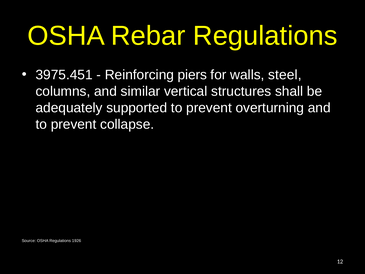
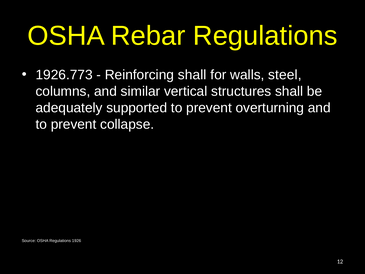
3975.451: 3975.451 -> 1926.773 (64, 75)
Reinforcing piers: piers -> shall (192, 75)
